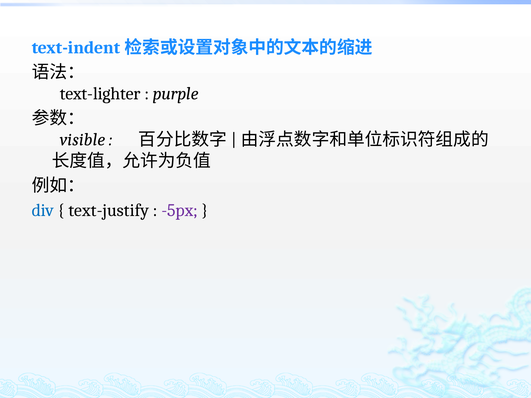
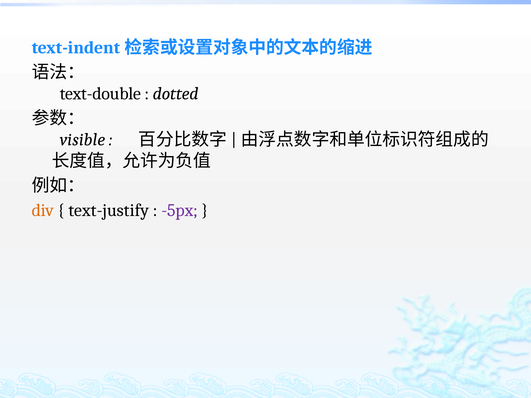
text-lighter: text-lighter -> text-double (100, 94)
purple: purple -> dotted (176, 94)
div colour: blue -> orange (43, 210)
